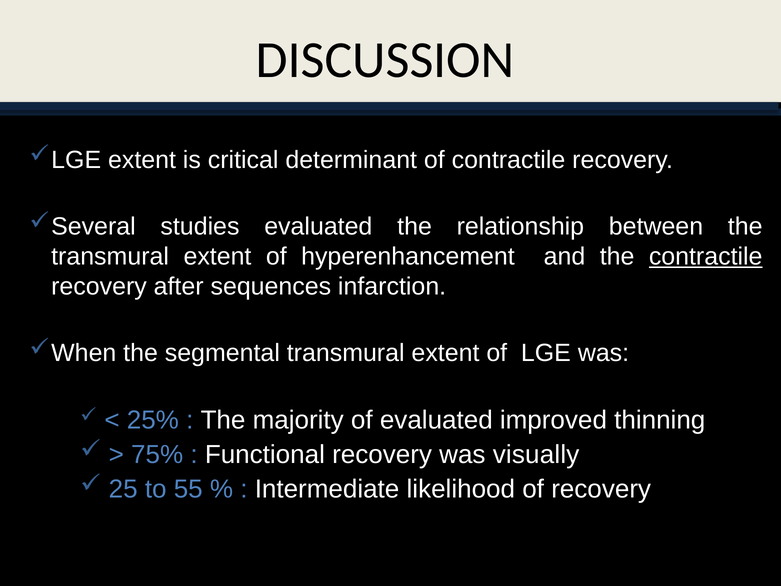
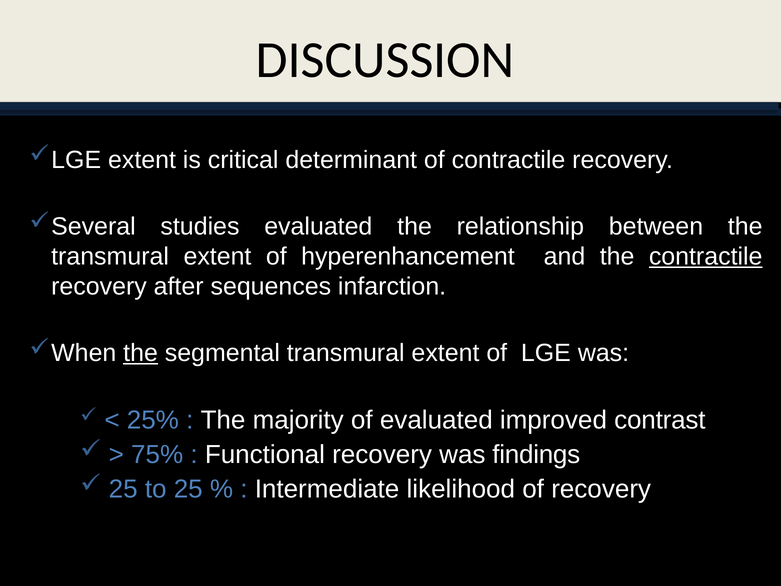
the underline: none -> present (141, 353)
thinning: thinning -> contrast (660, 420)
visually: visually -> findings (536, 455)
to 55: 55 -> 25 (188, 489)
